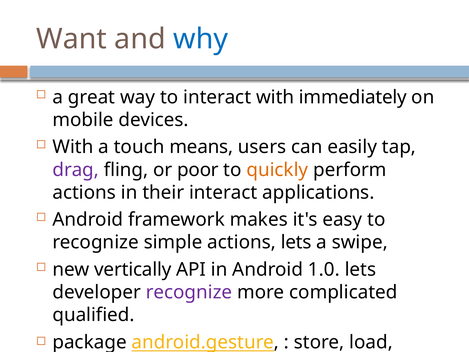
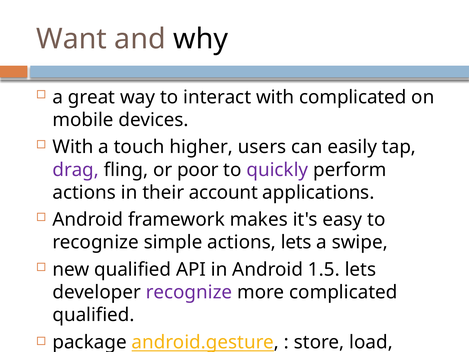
why colour: blue -> black (201, 39)
with immediately: immediately -> complicated (353, 97)
means: means -> higher (201, 147)
quickly colour: orange -> purple (277, 170)
their interact: interact -> account (223, 192)
new vertically: vertically -> qualified (133, 269)
1.0: 1.0 -> 1.5 (324, 269)
